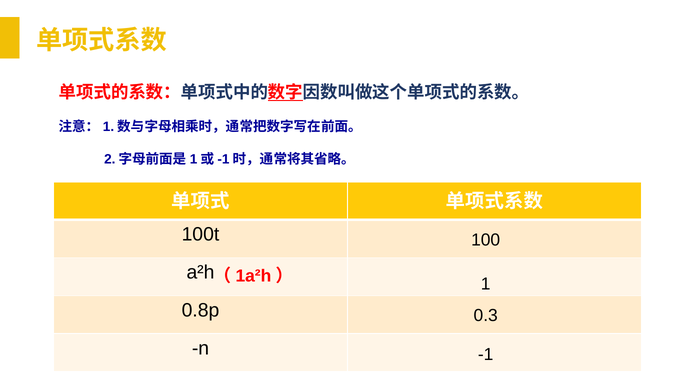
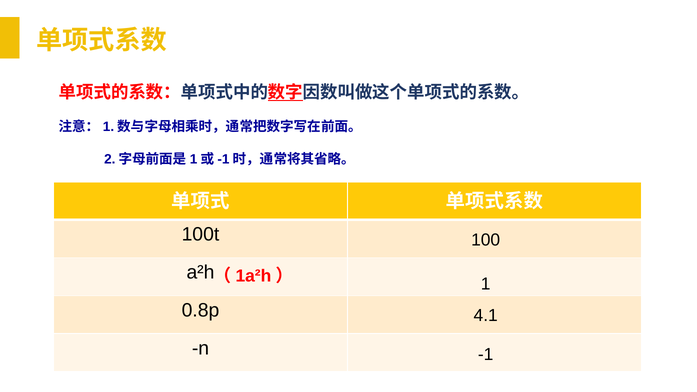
0.3: 0.3 -> 4.1 (486, 315)
